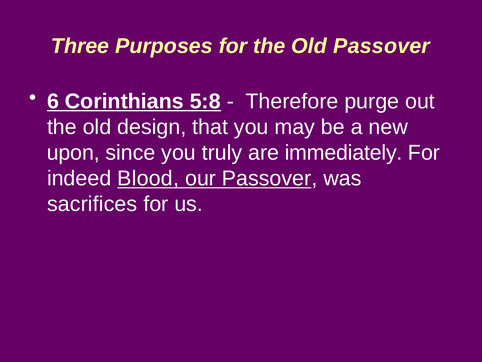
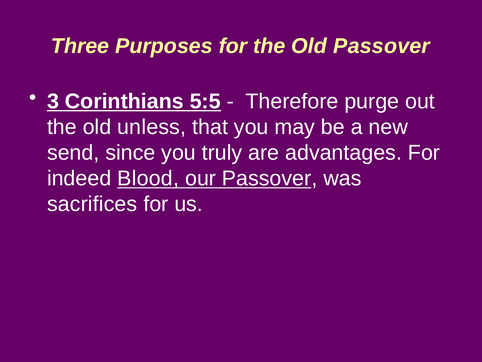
6: 6 -> 3 (53, 101)
5:8: 5:8 -> 5:5 (205, 101)
design: design -> unless (152, 127)
upon: upon -> send (73, 153)
immediately: immediately -> advantages (344, 153)
